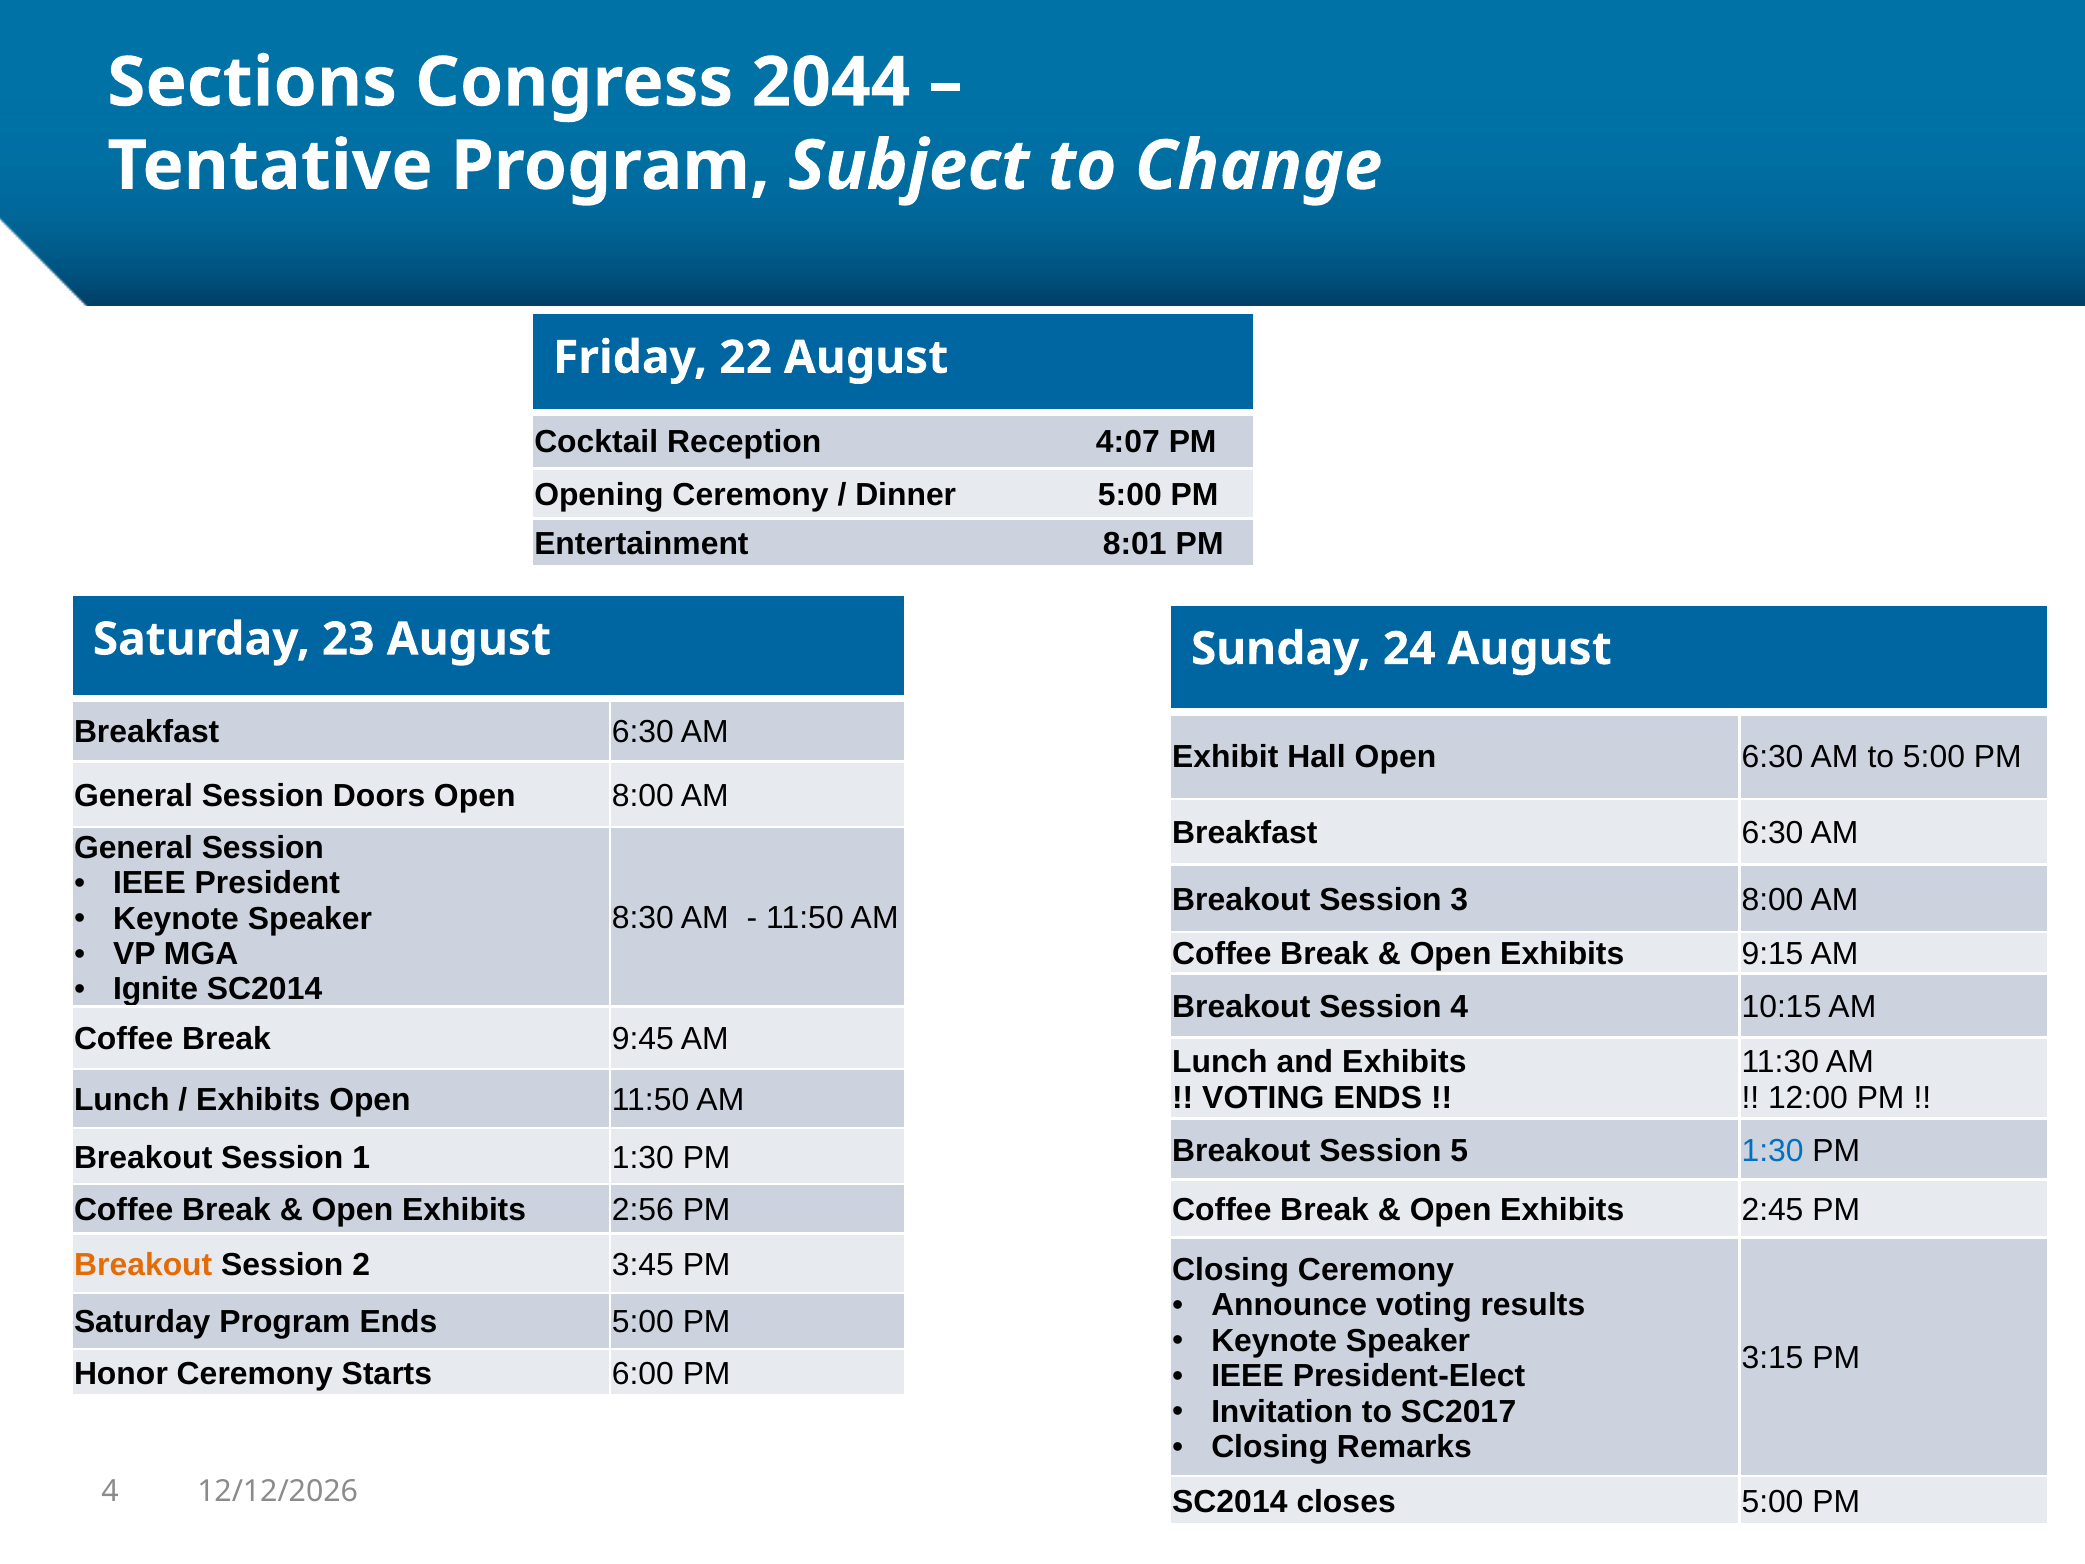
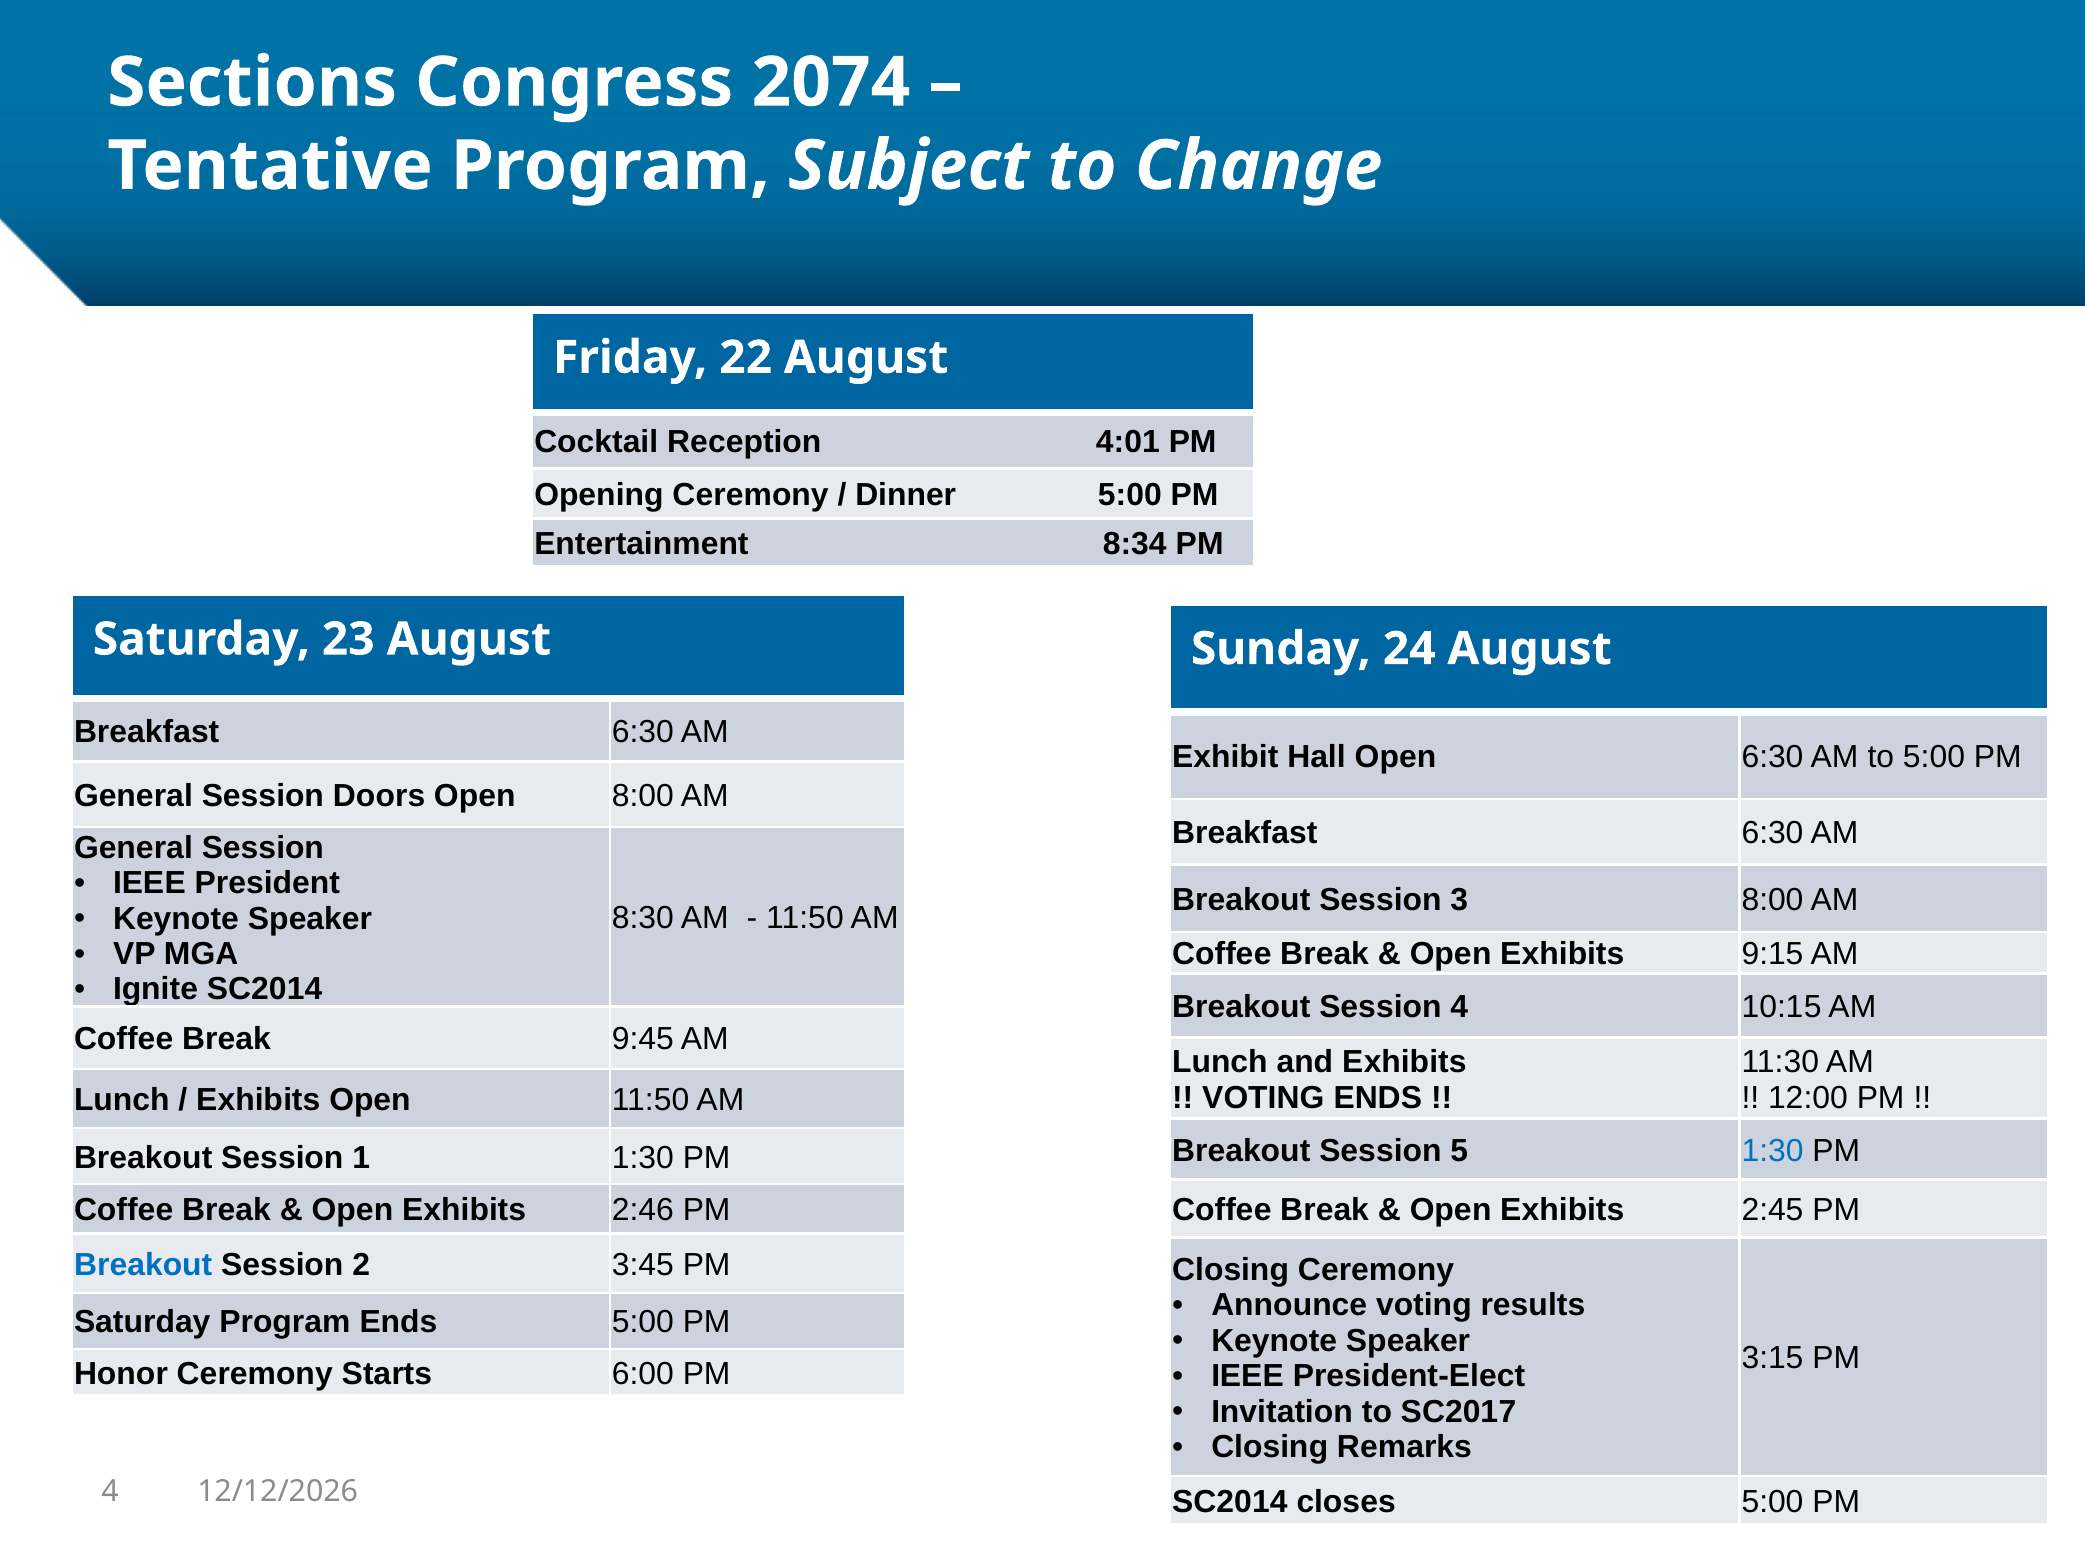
2044: 2044 -> 2074 (831, 83)
4:07: 4:07 -> 4:01 (1128, 442)
8:01: 8:01 -> 8:34 (1135, 544)
2:56: 2:56 -> 2:46 (643, 1210)
Breakout colour: orange -> blue (143, 1265)
